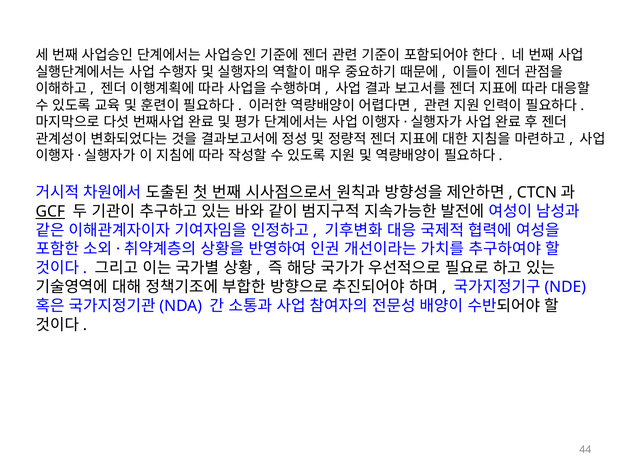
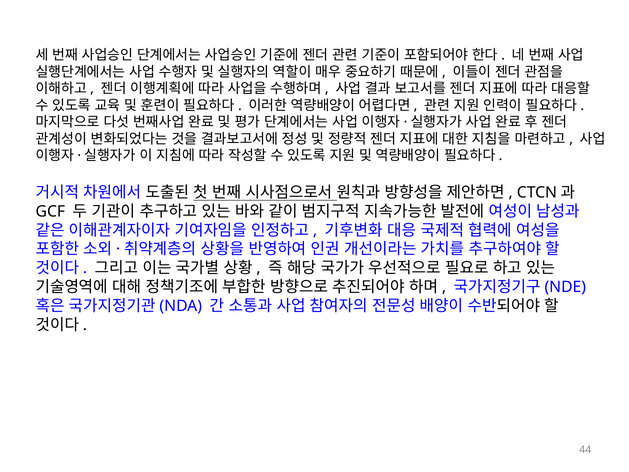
GCF underline: present -> none (50, 211)
